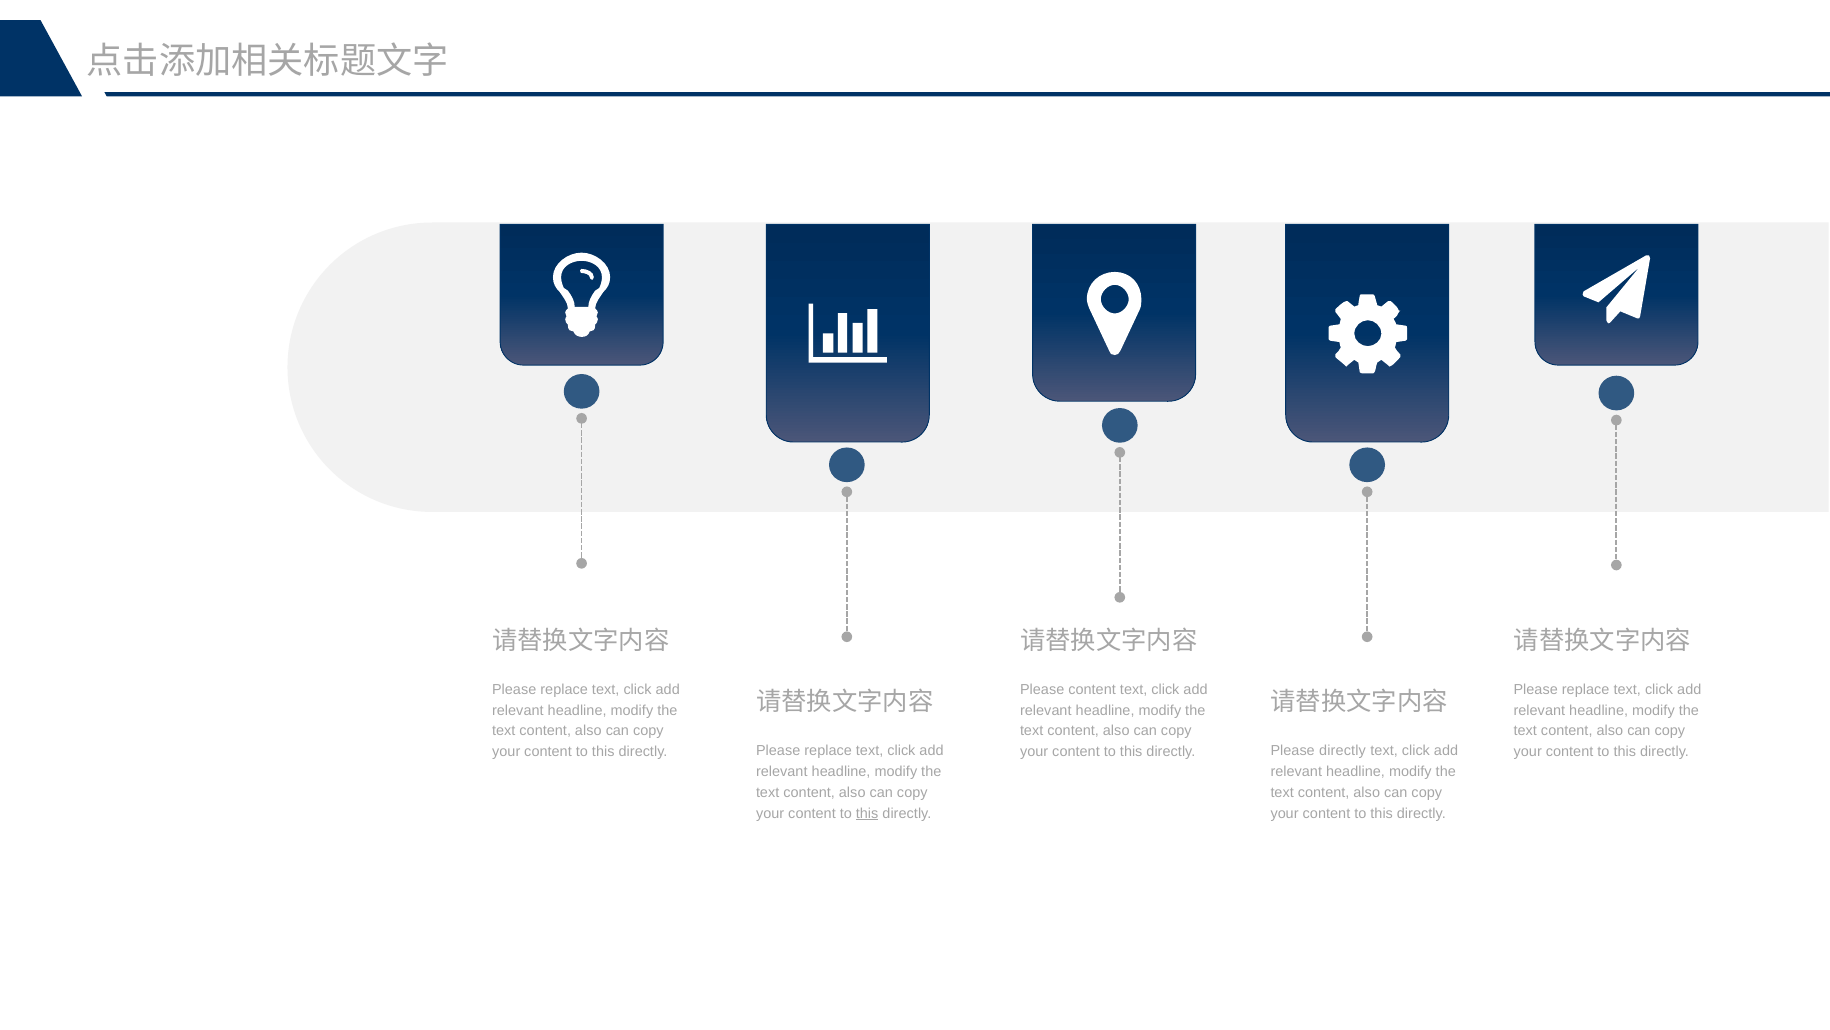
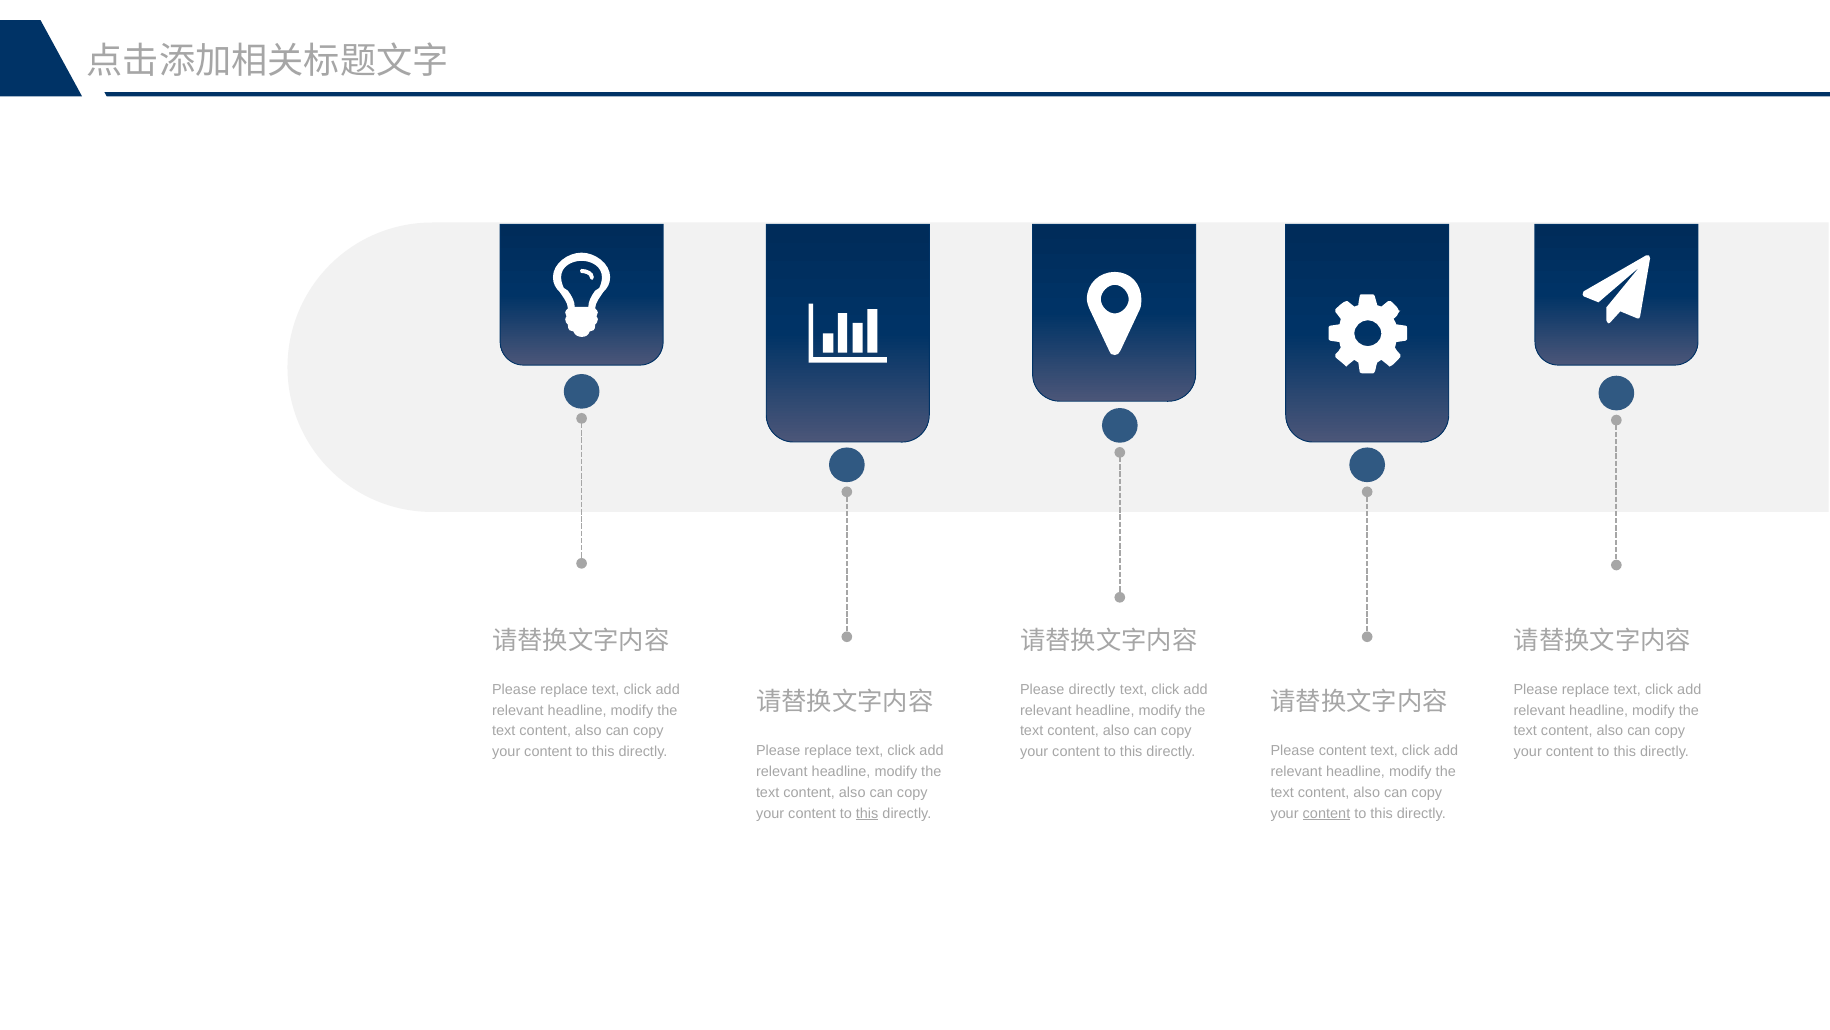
Please content: content -> directly (1092, 689)
Please directly: directly -> content (1343, 751)
content underline: none -> present (1327, 813)
